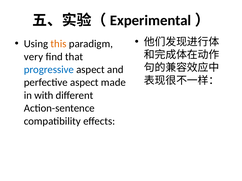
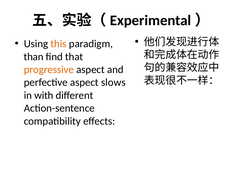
very: very -> than (34, 57)
progressive colour: blue -> orange (49, 70)
made: made -> slows (113, 83)
